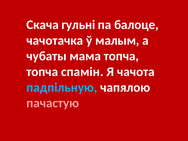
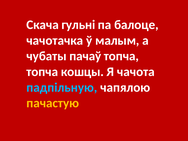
мама: мама -> пачаў (85, 56)
спамін: спамін -> кошцы (82, 72)
пачастую colour: pink -> yellow (53, 103)
